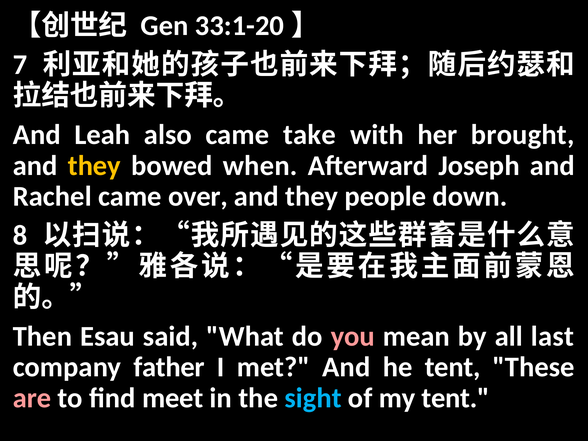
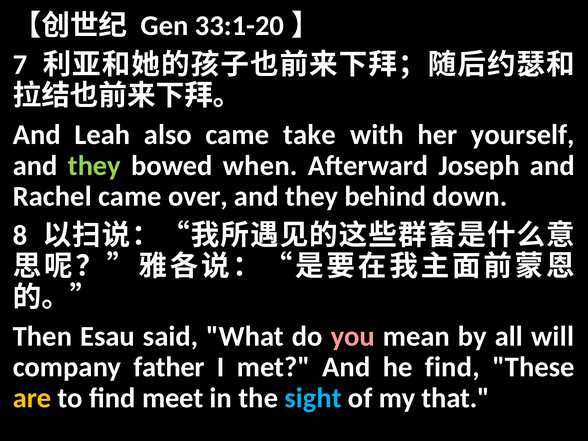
brought: brought -> yourself (523, 135)
they colour: yellow -> light green (94, 166)
people: people -> behind (385, 196)
last: last -> will (553, 336)
he tent: tent -> find (452, 367)
are colour: pink -> yellow (32, 398)
my tent: tent -> that (456, 398)
